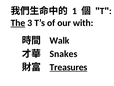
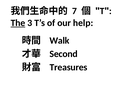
1: 1 -> 7 (74, 11)
with: with -> help (83, 23)
Snakes: Snakes -> Second (64, 54)
Treasures underline: present -> none (68, 67)
